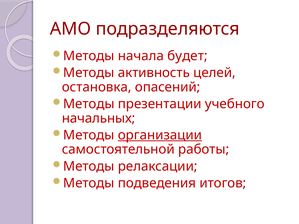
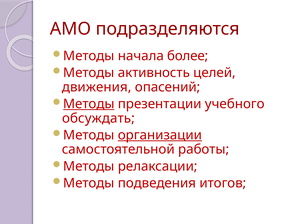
будет: будет -> более (188, 56)
остановка: остановка -> движения (97, 87)
Методы underline: none -> present (89, 104)
начальных: начальных -> обсуждать (98, 118)
